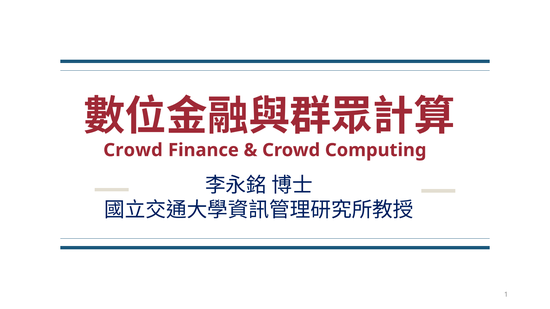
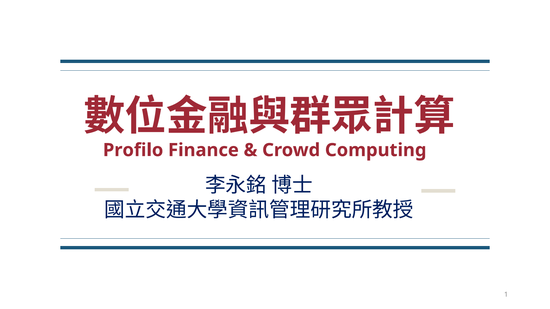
Crowd: Crowd -> Profilo (133, 150)
